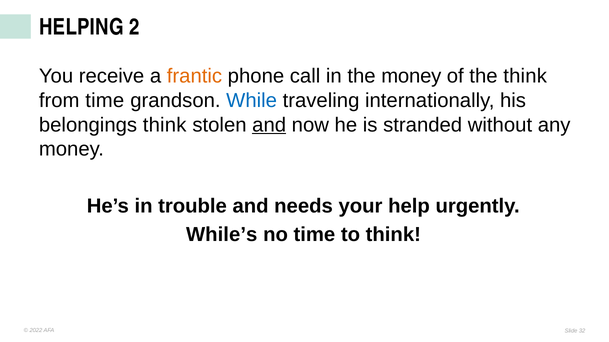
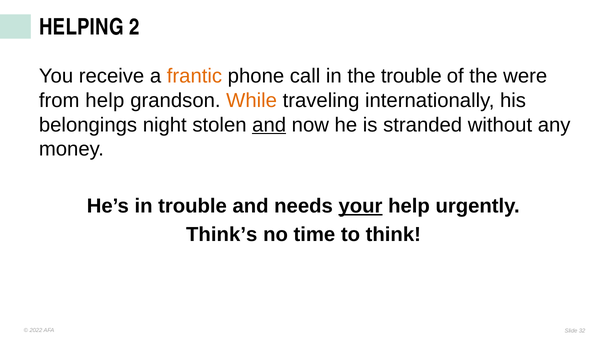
the money: money -> trouble (411, 76)
the think: think -> were (525, 76)
from time: time -> help (105, 101)
While colour: blue -> orange (252, 101)
belongings think: think -> night (165, 125)
your underline: none -> present (361, 206)
While’s: While’s -> Think’s (222, 235)
